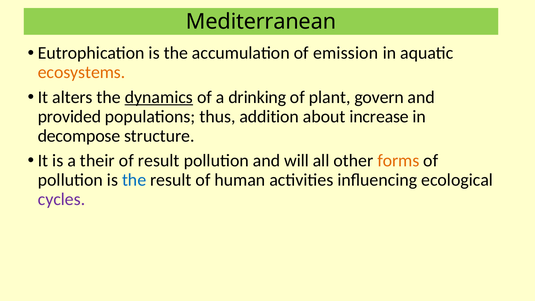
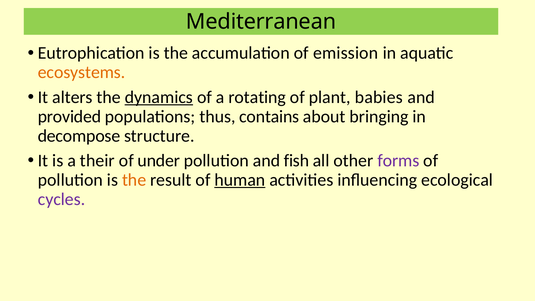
drinking: drinking -> rotating (257, 97)
govern: govern -> babies (379, 97)
addition: addition -> contains (269, 116)
increase: increase -> bringing (379, 116)
of result: result -> under (159, 161)
will: will -> fish (296, 161)
forms colour: orange -> purple (398, 161)
the colour: blue -> orange (134, 180)
human underline: none -> present (240, 180)
